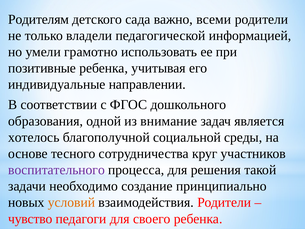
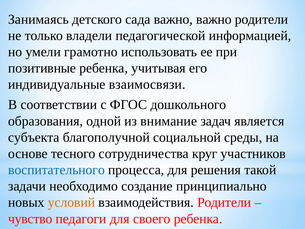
Родителям: Родителям -> Занимаясь (38, 19)
важно всеми: всеми -> важно (214, 19)
направлении: направлении -> взаимосвязи (147, 84)
хотелось: хотелось -> субъекта (34, 137)
воспитательного colour: purple -> blue (56, 170)
